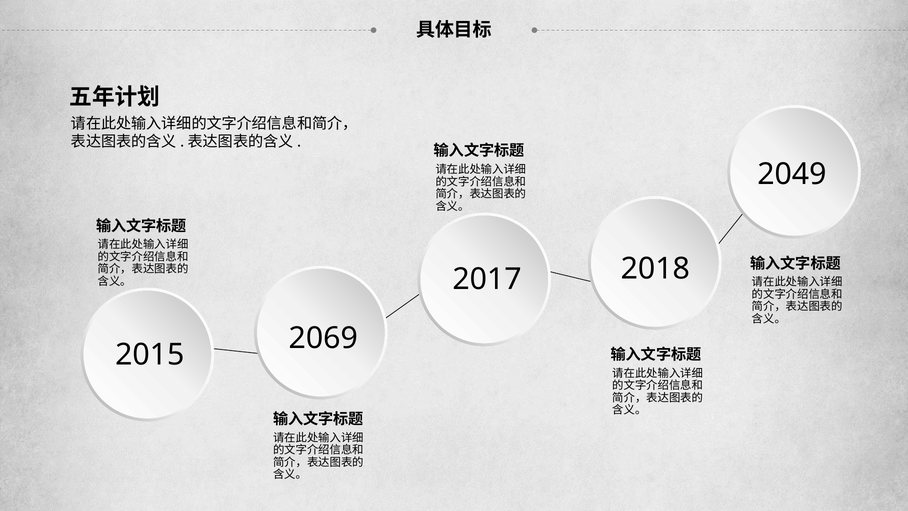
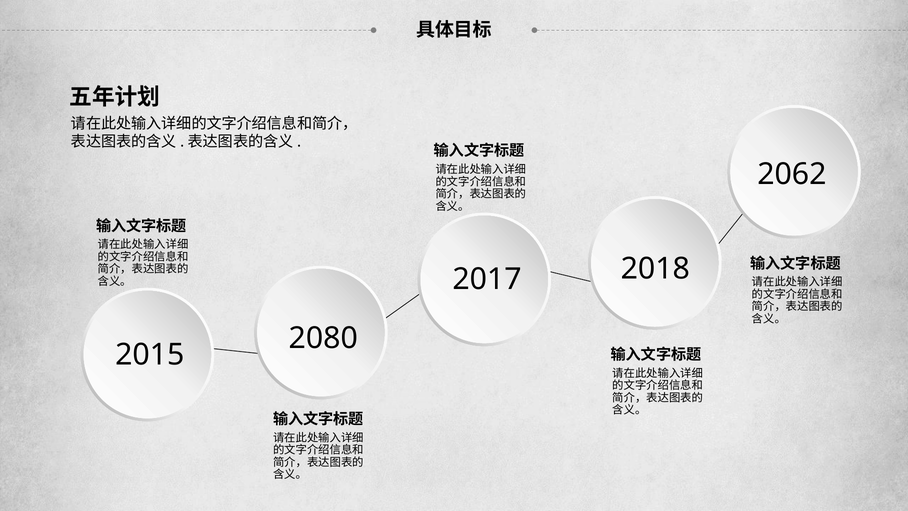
2049: 2049 -> 2062 (792, 174)
2069: 2069 -> 2080 (323, 338)
